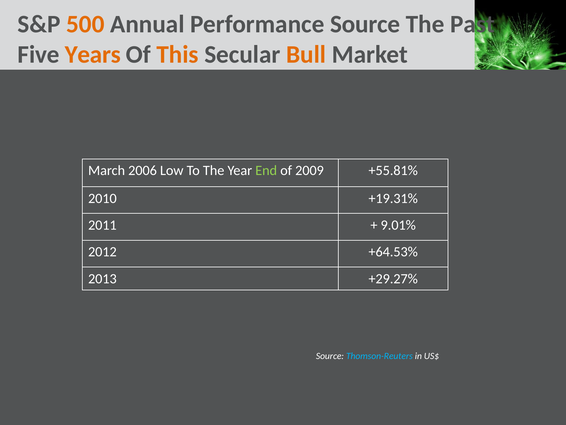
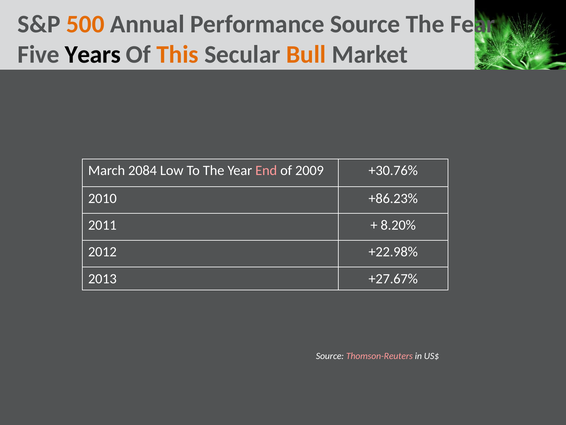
Past: Past -> Fear (473, 24)
Years colour: orange -> black (93, 55)
2006: 2006 -> 2084 (143, 170)
End colour: light green -> pink (266, 170)
+55.81%: +55.81% -> +30.76% (393, 170)
+19.31%: +19.31% -> +86.23% (393, 198)
9.01%: 9.01% -> 8.20% (398, 225)
+64.53%: +64.53% -> +22.98% (393, 252)
+29.27%: +29.27% -> +27.67% (393, 278)
Thomson-Reuters colour: light blue -> pink (379, 356)
